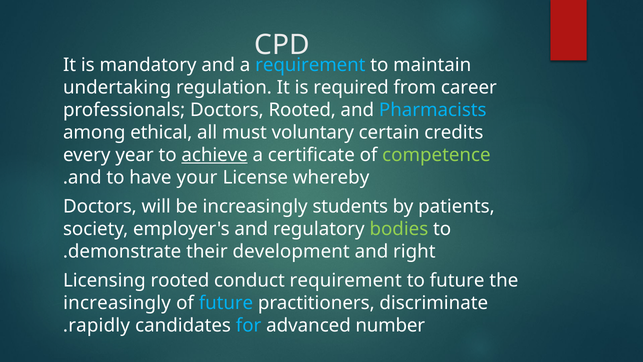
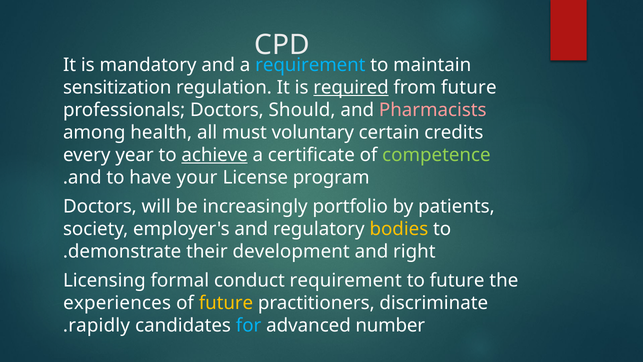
undertaking: undertaking -> sensitization (117, 87)
required underline: none -> present (351, 87)
from career: career -> future (469, 87)
Doctors Rooted: Rooted -> Should (302, 110)
Pharmacists colour: light blue -> pink (433, 110)
ethical: ethical -> health (161, 132)
whereby: whereby -> program (331, 177)
students: students -> portfolio (350, 206)
bodies colour: light green -> yellow (399, 229)
Licensing rooted: rooted -> formal (180, 280)
increasingly: increasingly -> experiences (117, 303)
future colour: light blue -> yellow (226, 303)
